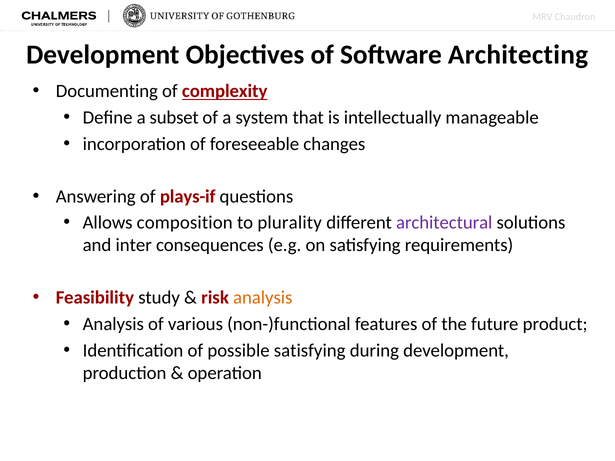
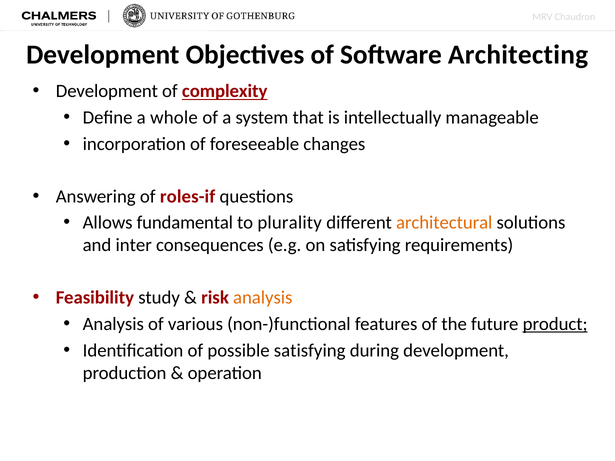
Documenting: Documenting -> Development (107, 91)
subset: subset -> whole (174, 118)
plays-if: plays-if -> roles-if (188, 197)
composition: composition -> fundamental (185, 223)
architectural colour: purple -> orange (444, 223)
product underline: none -> present (555, 324)
